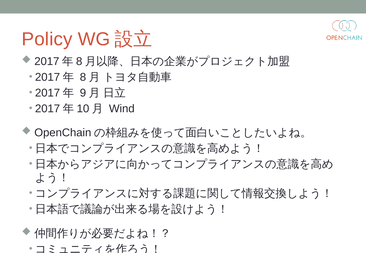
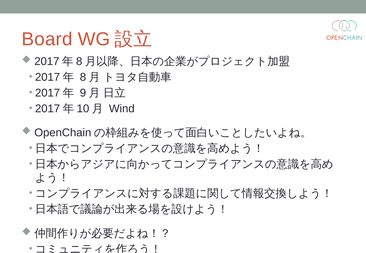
Policy: Policy -> Board (47, 39)
